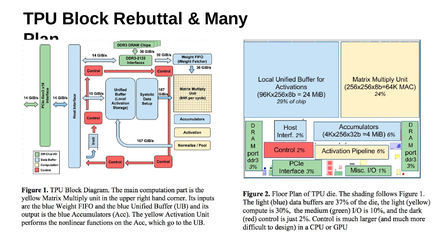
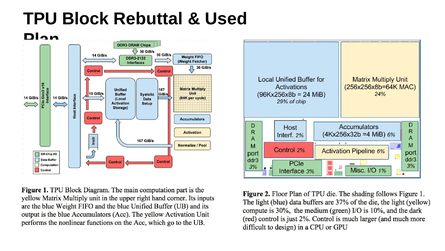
Many: Many -> Used (226, 19)
